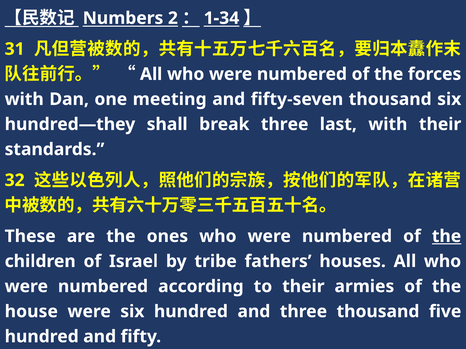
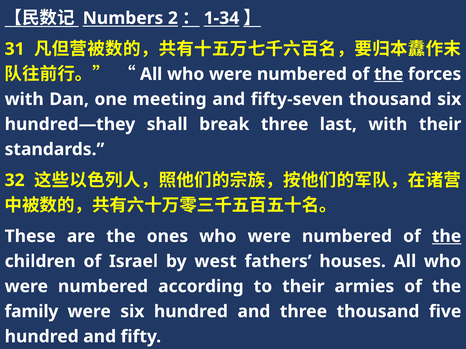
the underline: none -> present (389, 74)
tribe: tribe -> west (216, 262)
house: house -> family (31, 312)
